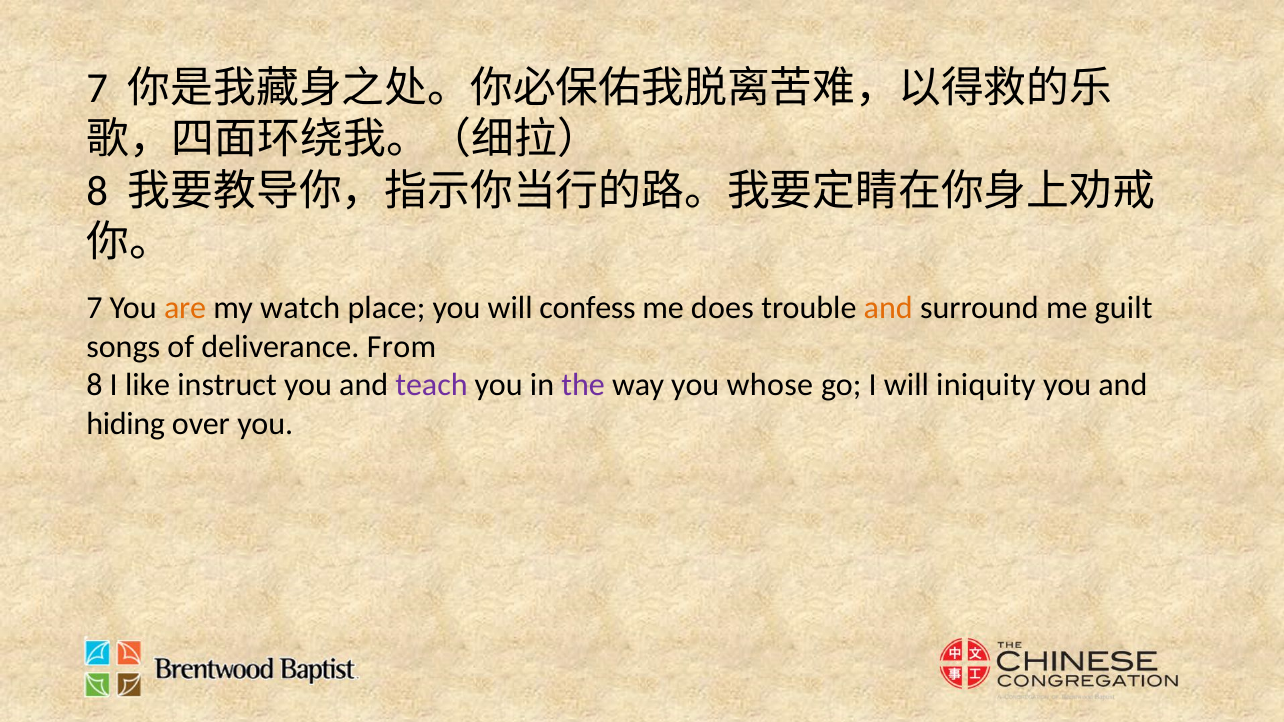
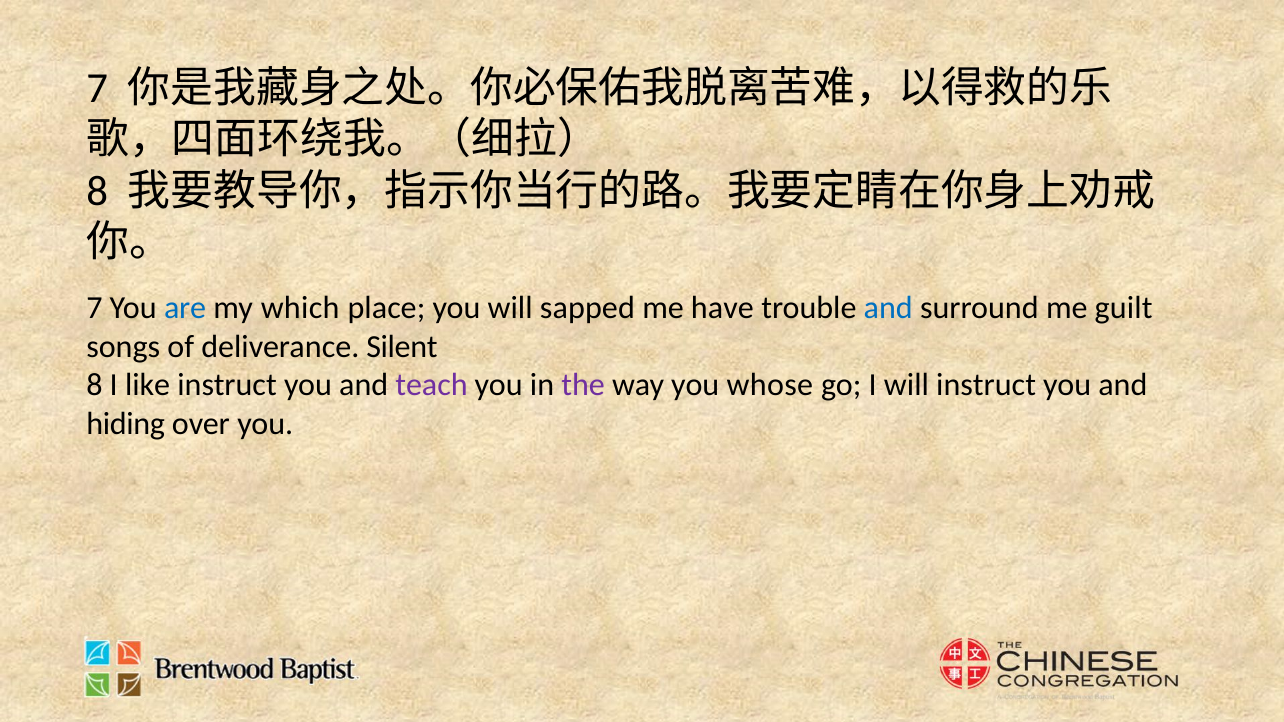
are colour: orange -> blue (185, 308)
watch: watch -> which (300, 308)
confess: confess -> sapped (587, 308)
does: does -> have (722, 308)
and colour: orange -> blue (888, 308)
From: From -> Silent (402, 347)
will iniquity: iniquity -> instruct (986, 385)
